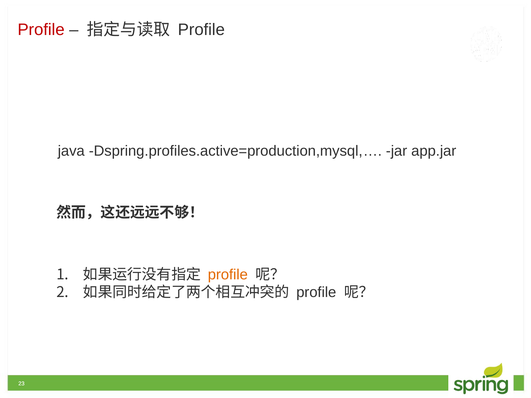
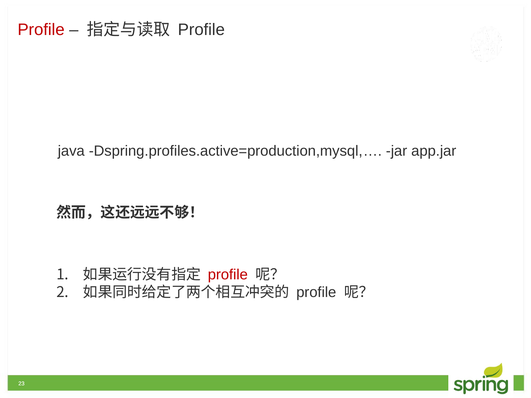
profile colour: orange -> red (228, 275)
